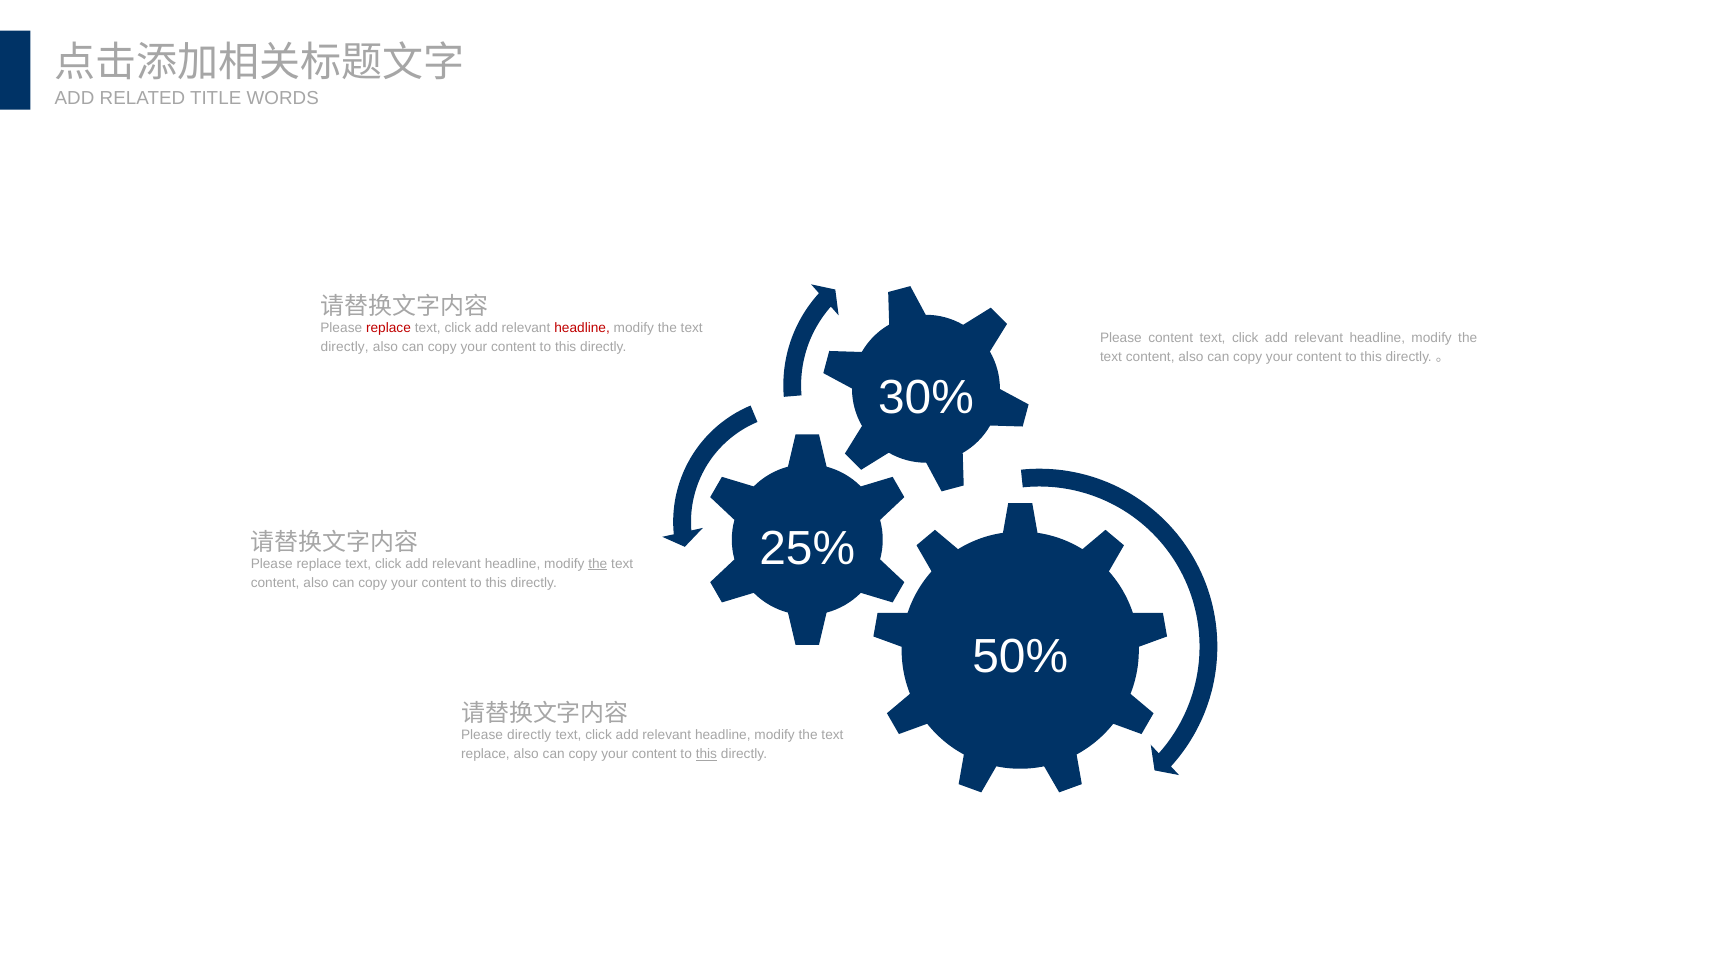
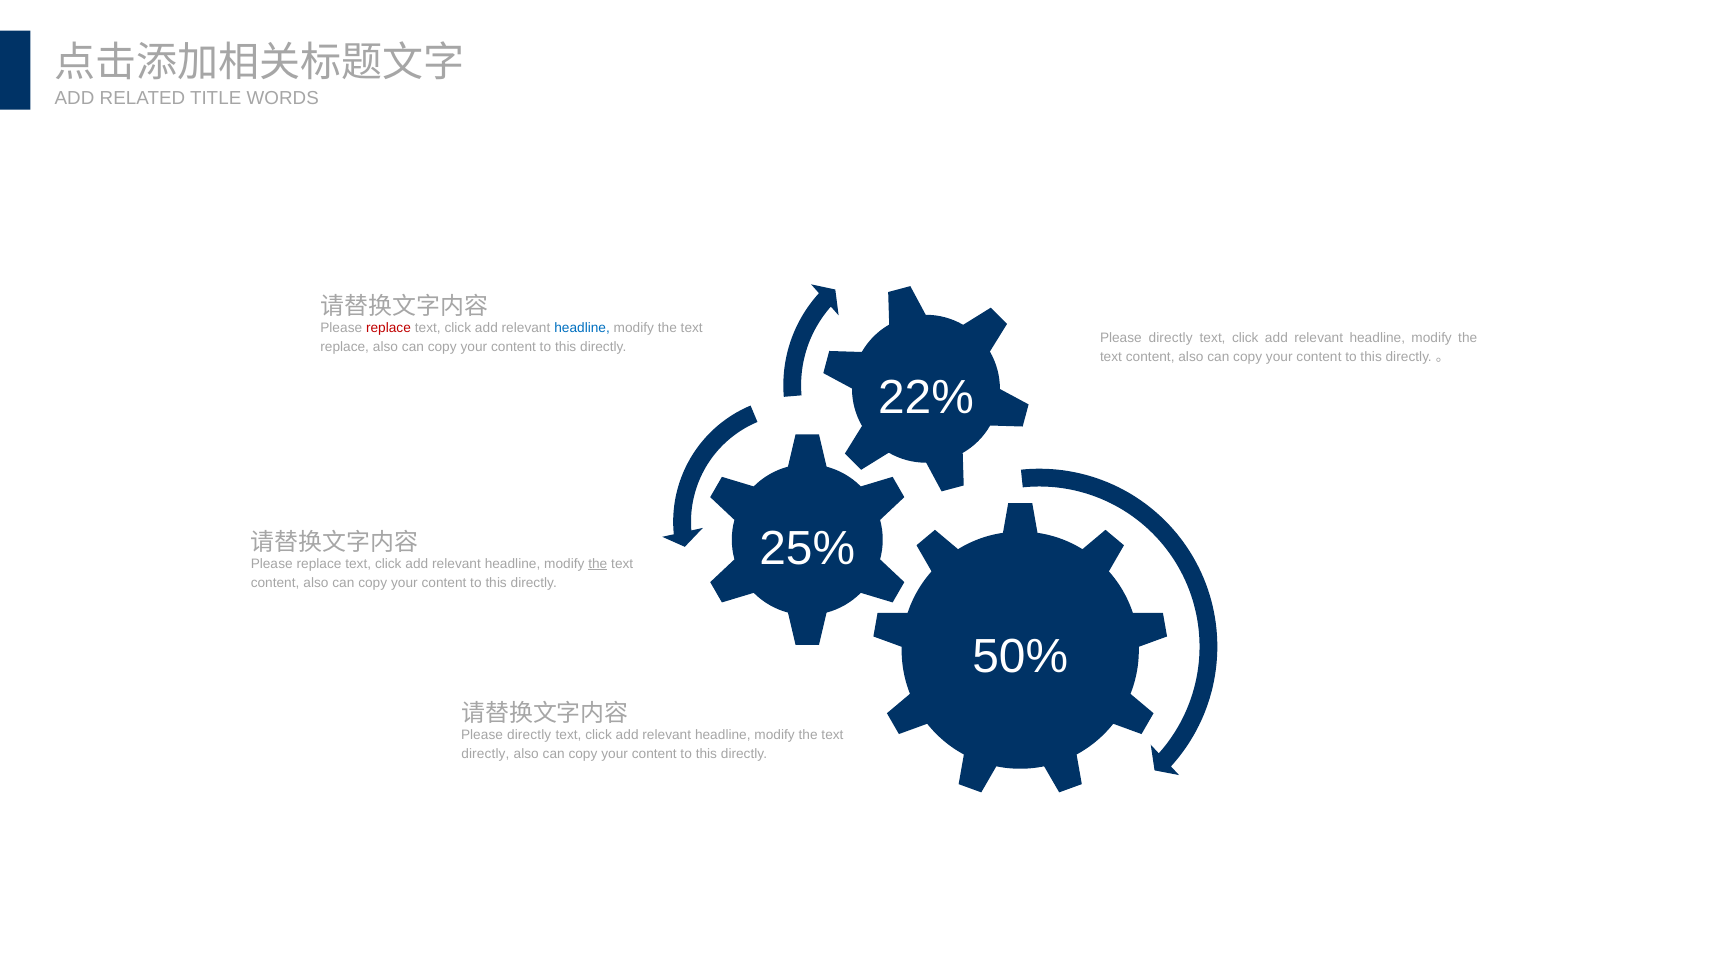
headline colour: red -> blue (582, 328)
content: content -> directly (1171, 338)
directly: directly -> replace (345, 347)
30%: 30% -> 22% (926, 398)
replace: replace -> directly (485, 754)
this underline: present -> none (706, 754)
